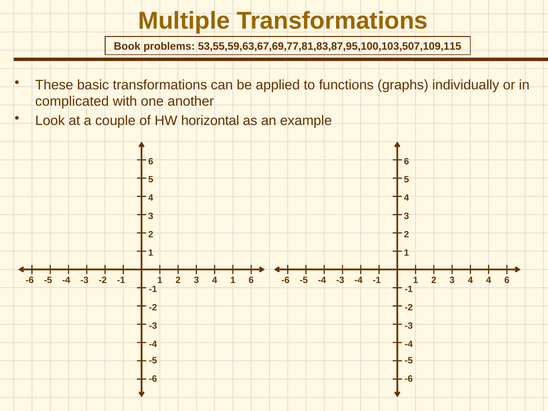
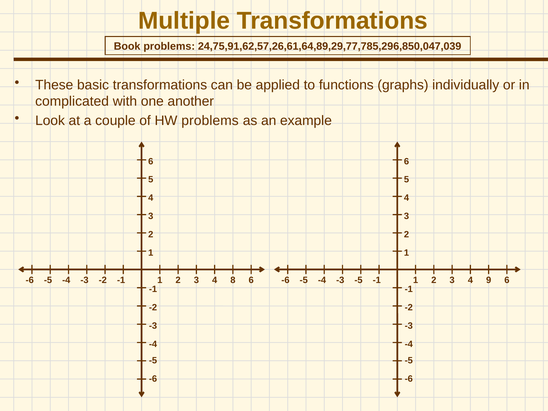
53,55,59,63,67,69,77,81,83,87,95,100,103,507,109,115: 53,55,59,63,67,69,77,81,83,87,95,100,103,507,109,115 -> 24,75,91,62,57,26,61,64,89,29,77,785,296,850,047,039 (330, 46)
HW horizontal: horizontal -> problems (210, 121)
1: 1 -> 8 (233, 280)
-4: -4 -> -5 (359, 280)
-4 4: 4 -> 9 (489, 280)
